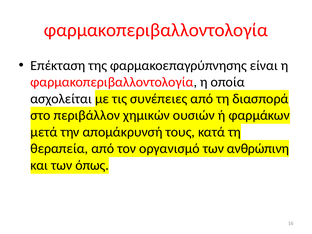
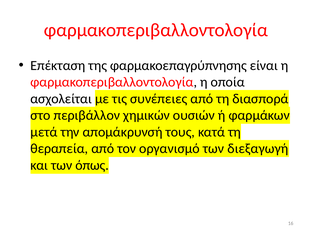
ανθρώπινη: ανθρώπινη -> διεξαγωγή (258, 149)
